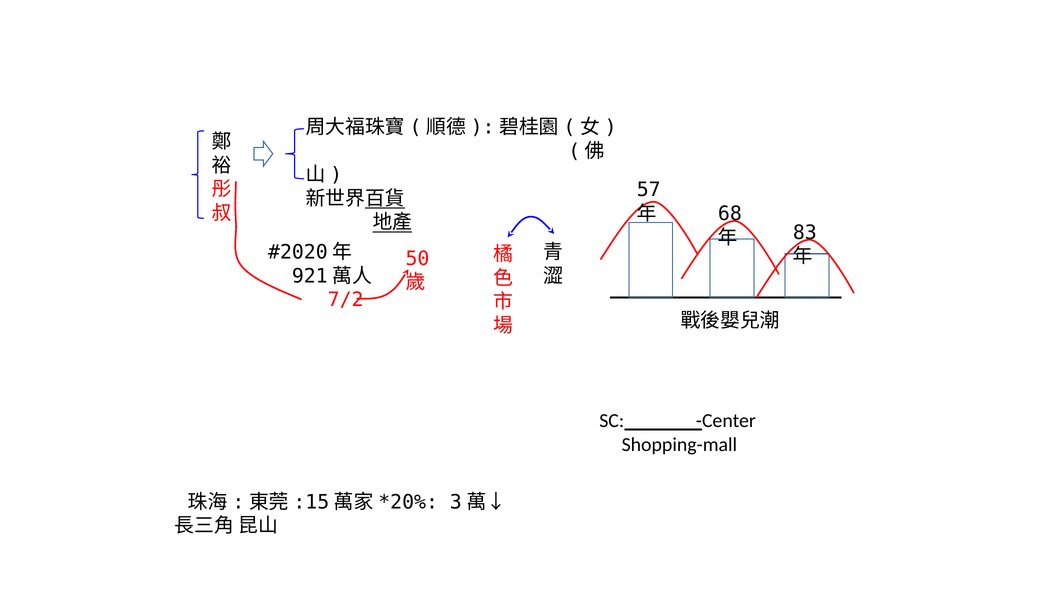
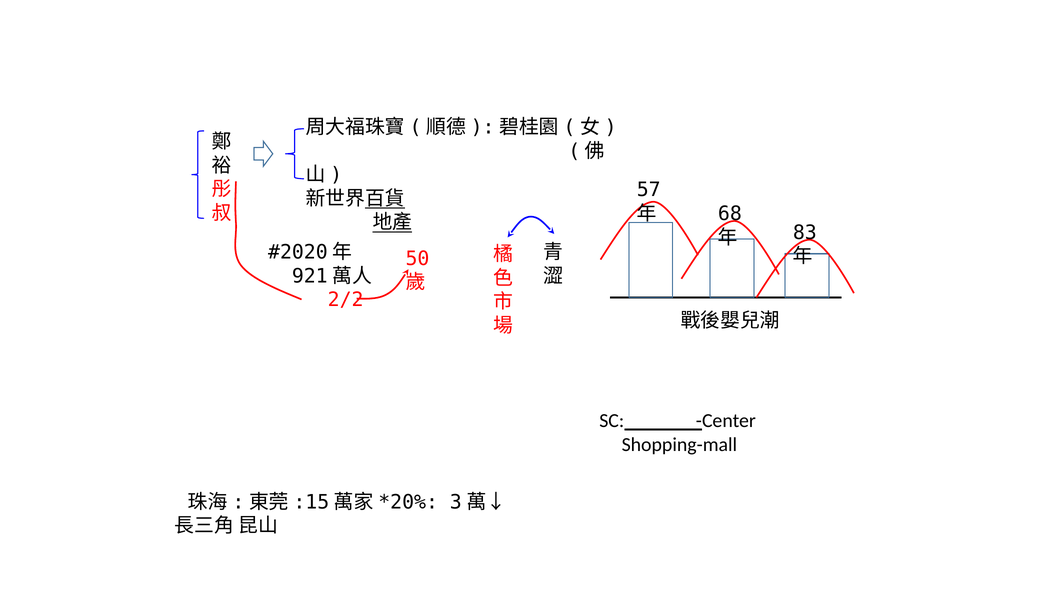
7/2: 7/2 -> 2/2 (346, 300)
